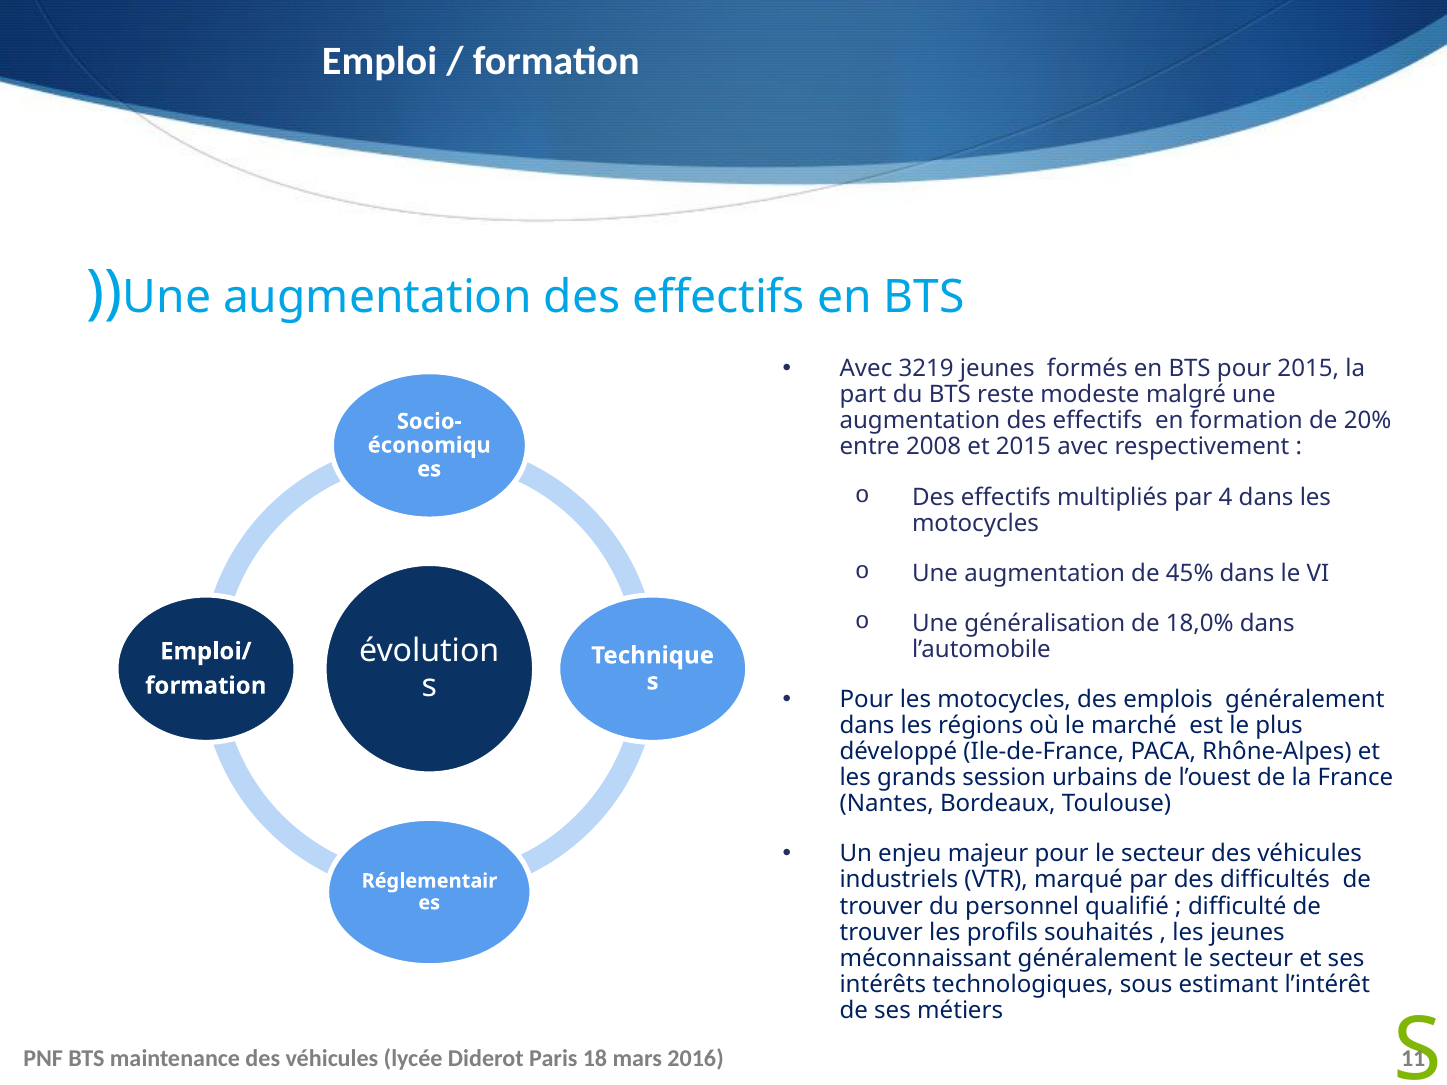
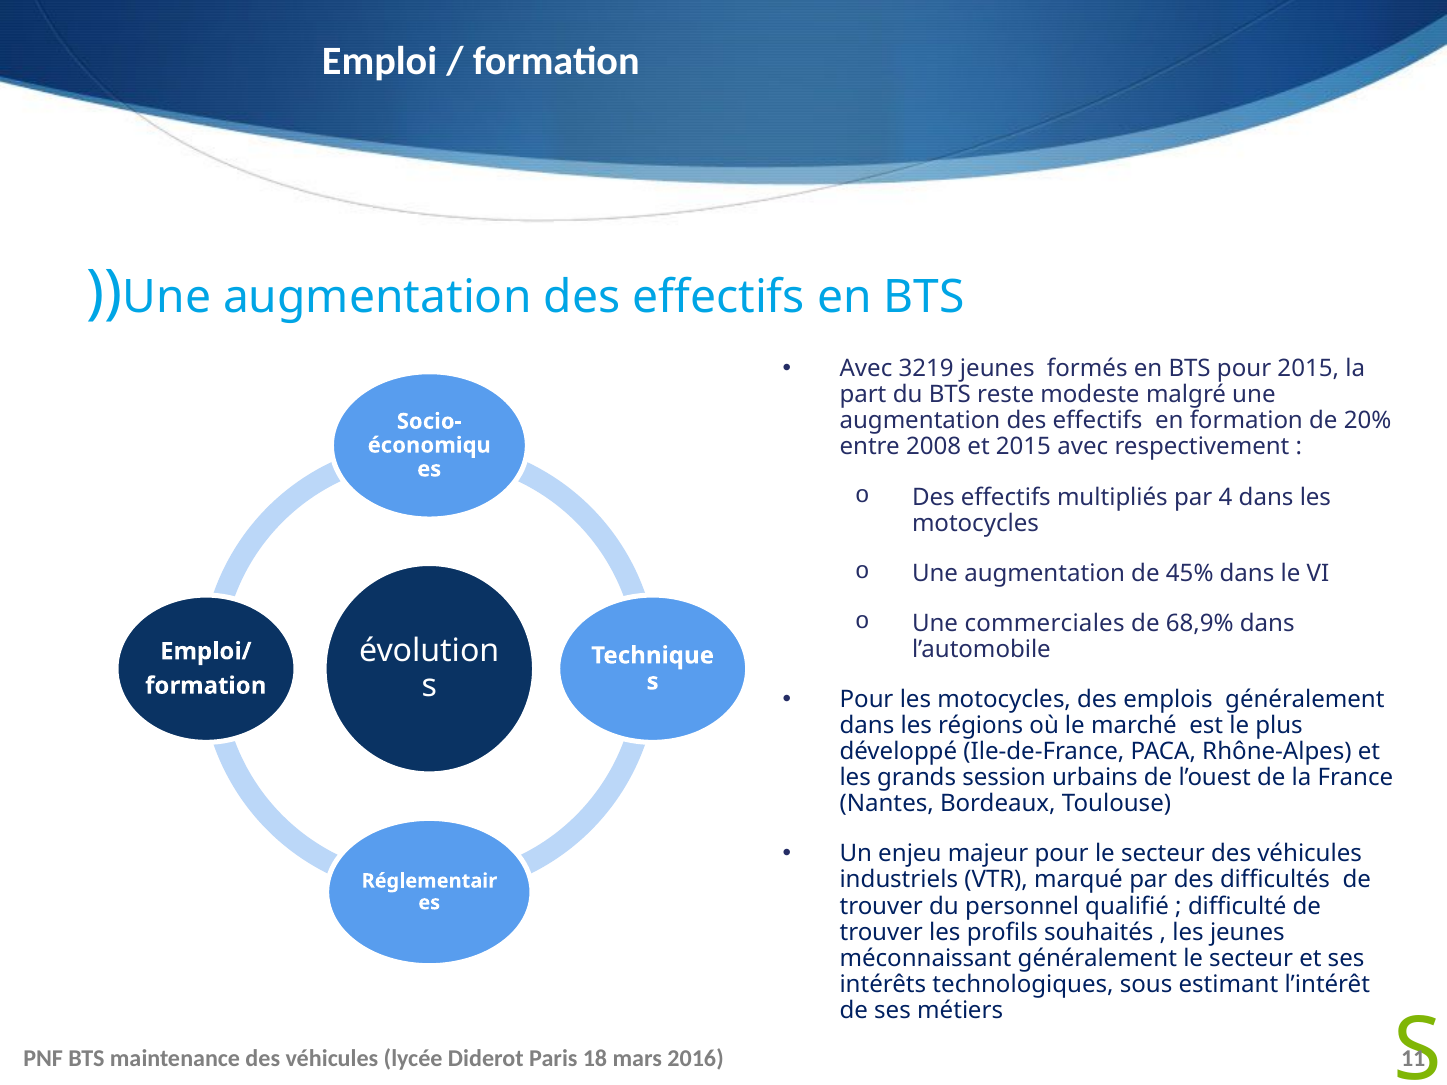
généralisation: généralisation -> commerciales (1045, 624)
18,0%: 18,0% -> 68,9% (1200, 624)
